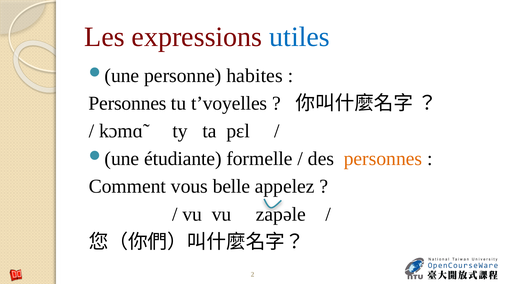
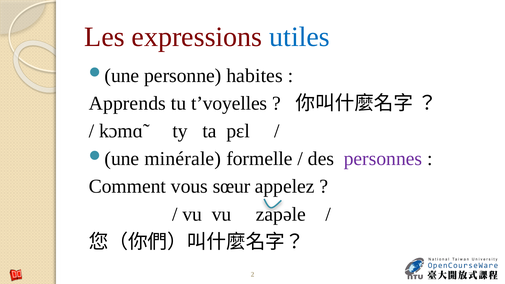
Personnes: Personnes -> Apprends (127, 103)
étudiante: étudiante -> minérale (183, 159)
personnes colour: orange -> purple (383, 159)
belle: belle -> sœur (231, 187)
